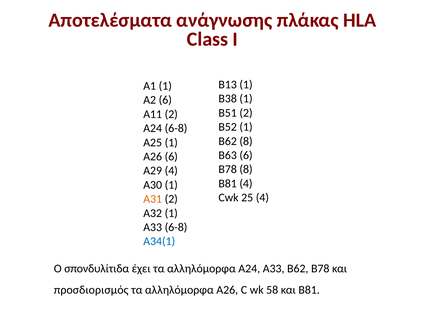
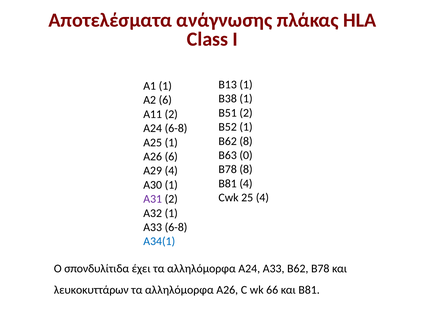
Β63 6: 6 -> 0 (246, 155)
Α31 colour: orange -> purple (153, 199)
προσδιορισμός: προσδιορισμός -> λευκοκυττάρων (91, 290)
58: 58 -> 66 (272, 290)
